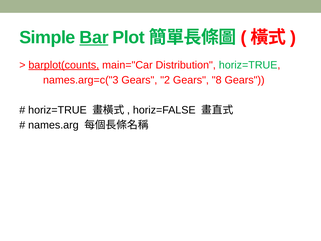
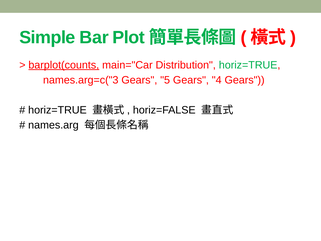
Bar underline: present -> none (94, 37)
2: 2 -> 5 (165, 80)
8: 8 -> 4 (217, 80)
